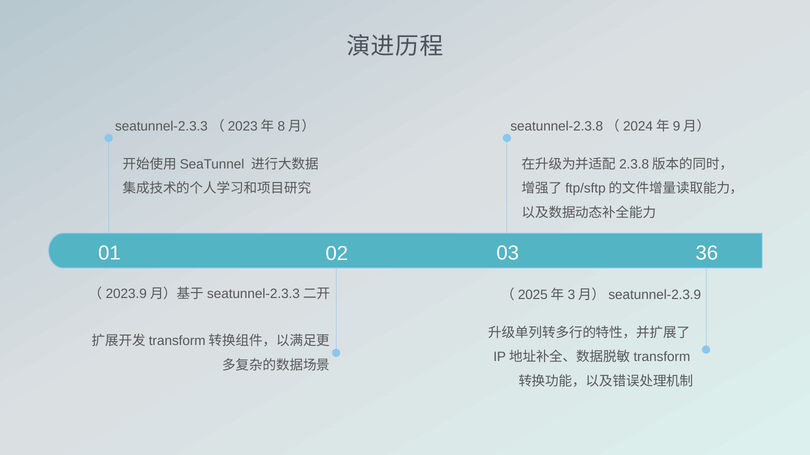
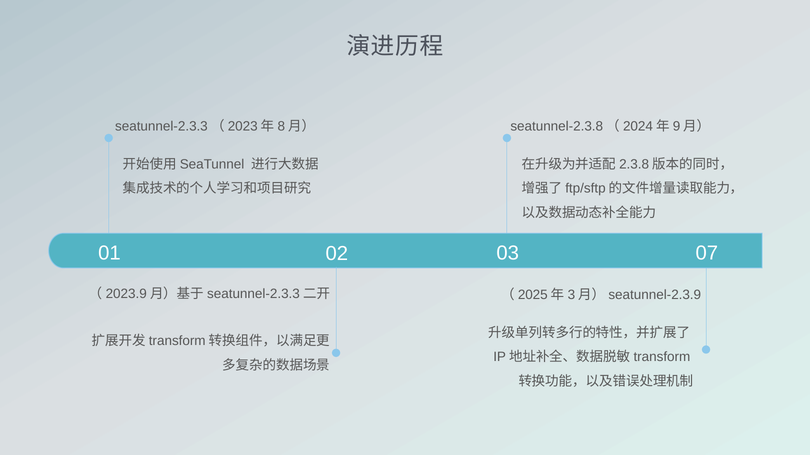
36: 36 -> 07 (707, 253)
